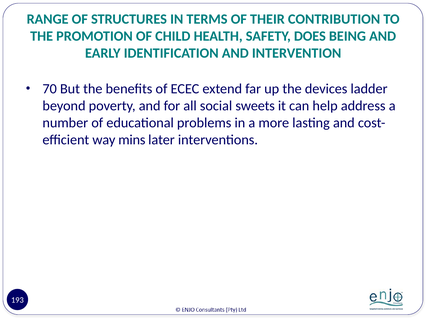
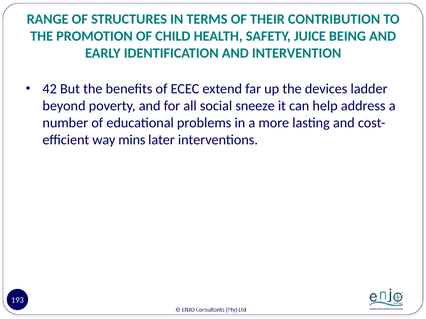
DOES: DOES -> JUICE (310, 36)
70: 70 -> 42 (50, 89)
sweets: sweets -> sneeze (255, 106)
